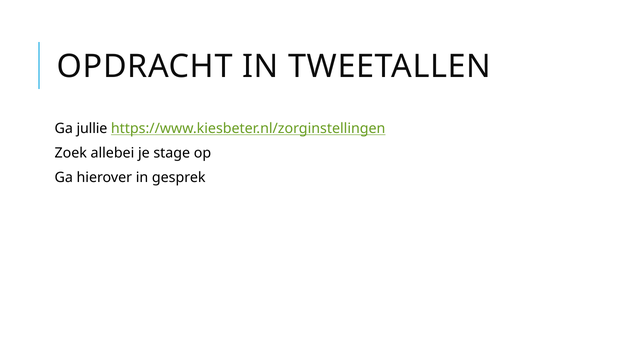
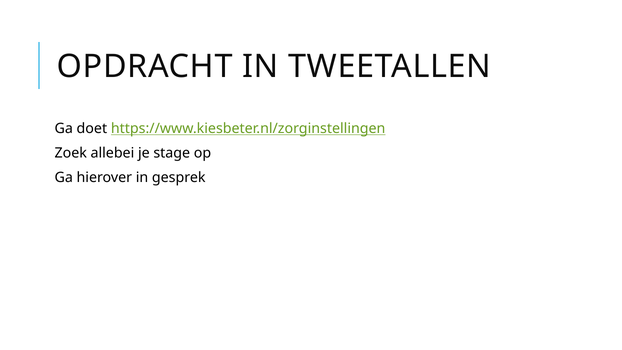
jullie: jullie -> doet (92, 128)
